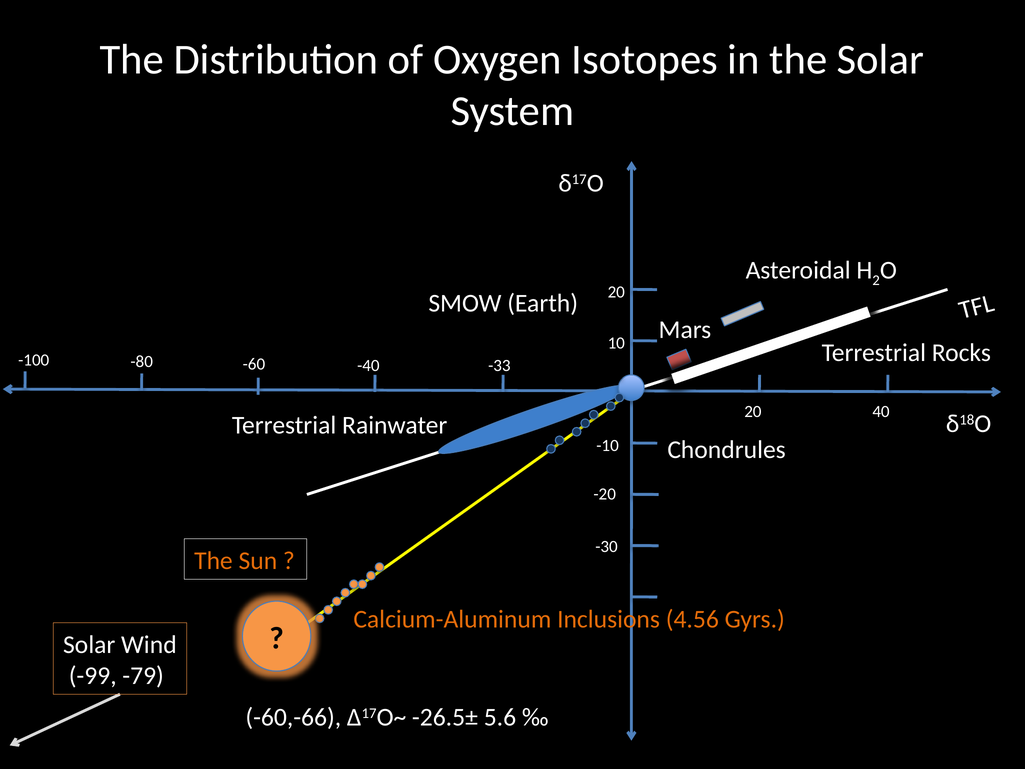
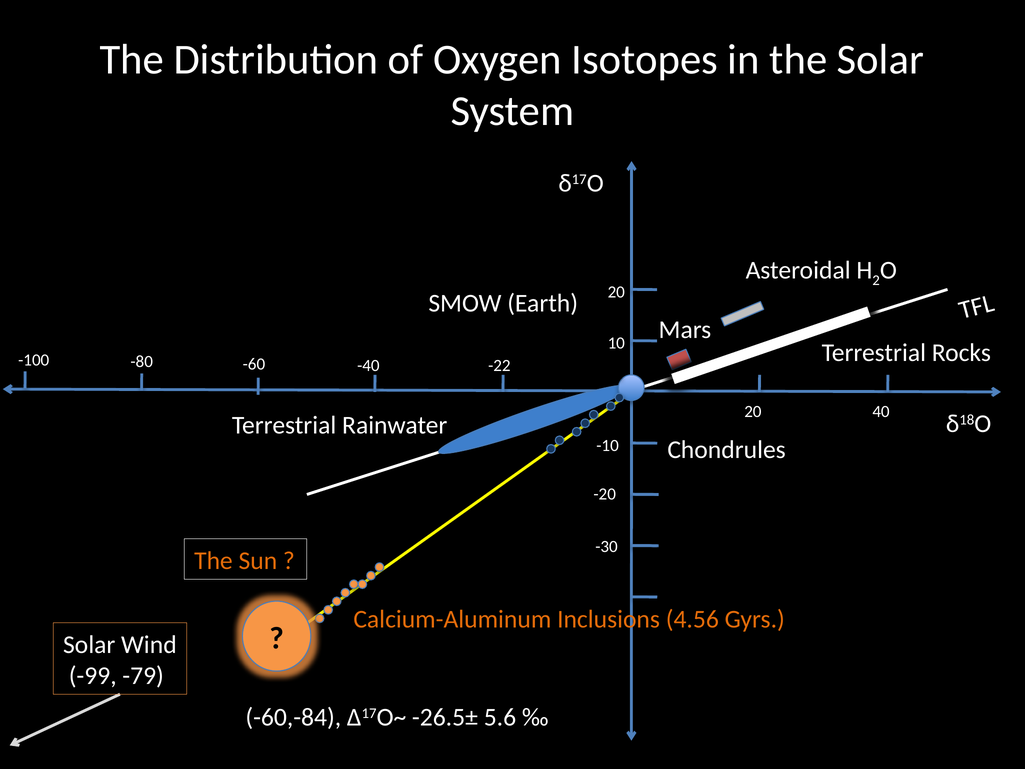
-33: -33 -> -22 (499, 366)
-60,-66: -60,-66 -> -60,-84 (293, 717)
